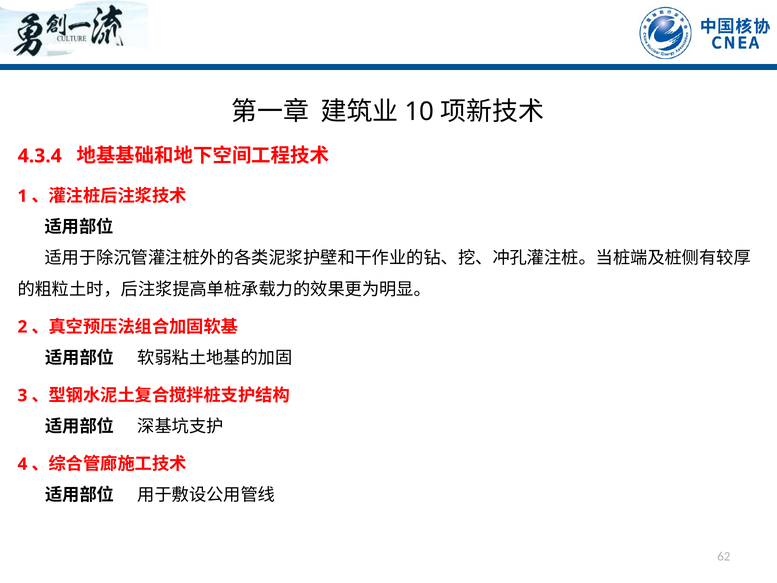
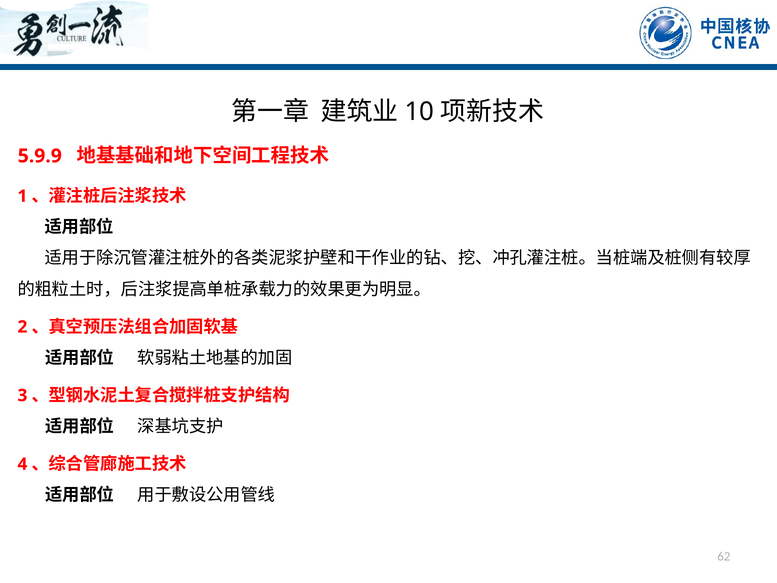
4.3.4: 4.3.4 -> 5.9.9 (40, 156)
